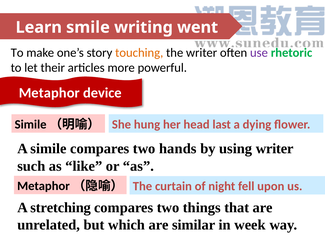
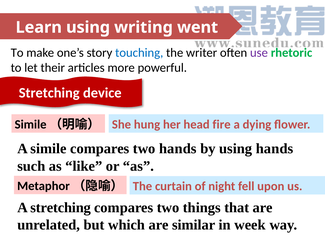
Learn smile: smile -> using (88, 27)
touching colour: orange -> blue (139, 53)
Metaphor: Metaphor -> Stretching (49, 93)
last: last -> fire (222, 124)
using writer: writer -> hands (275, 148)
